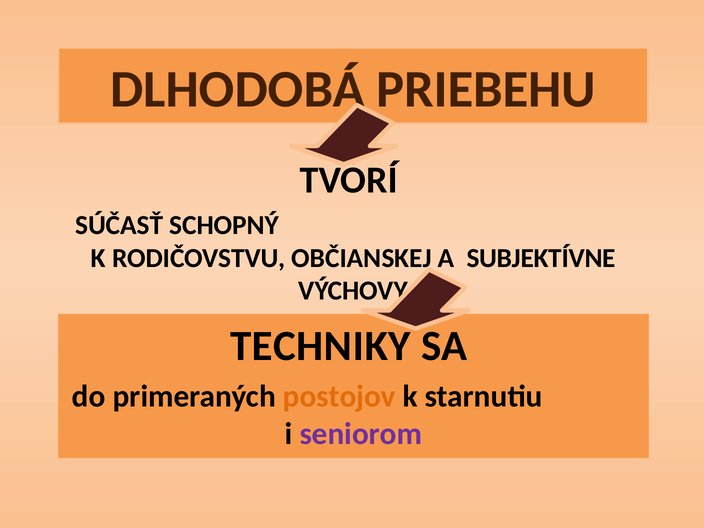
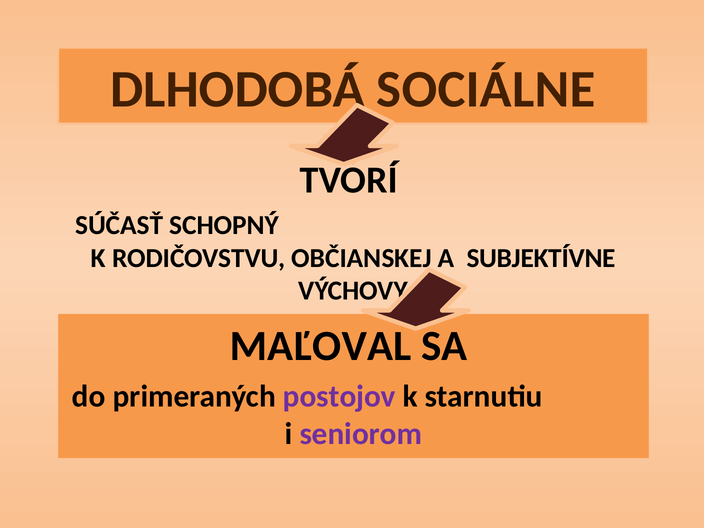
PRIEBEHU: PRIEBEHU -> SOCIÁLNE (486, 89)
TECHNIKY: TECHNIKY -> MAĽOVAL (321, 346)
postojov colour: orange -> purple (339, 396)
